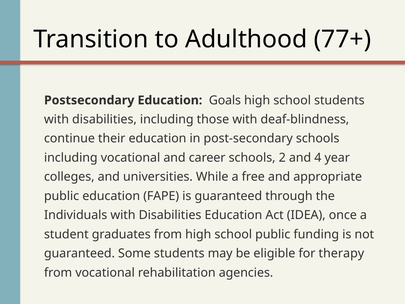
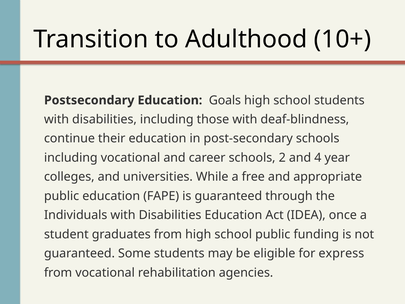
77+: 77+ -> 10+ (342, 39)
therapy: therapy -> express (341, 253)
